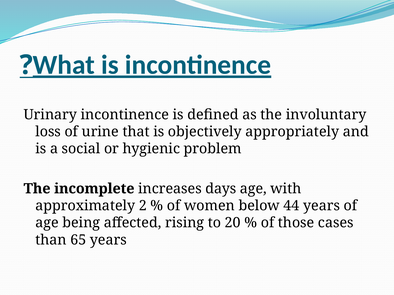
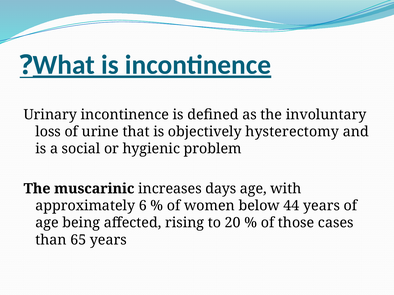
appropriately: appropriately -> hysterectomy (292, 132)
incomplete: incomplete -> muscarinic (94, 189)
2: 2 -> 6 (143, 206)
